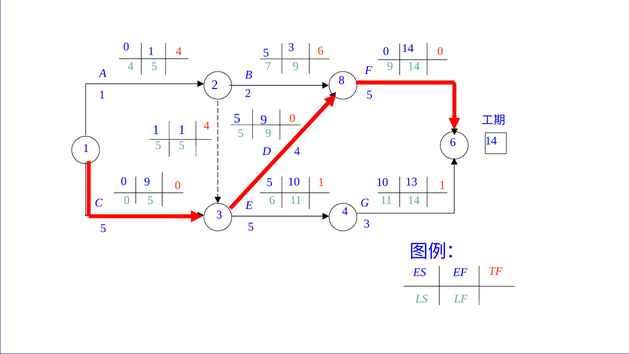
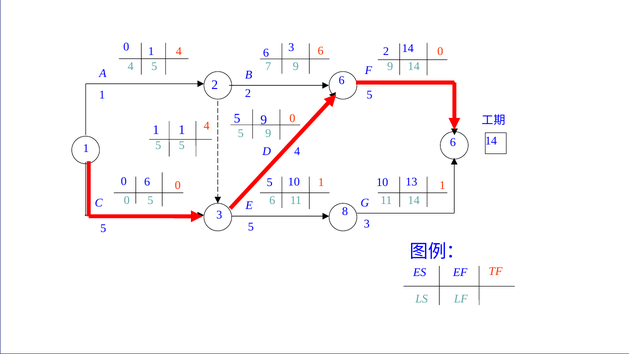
3 0: 0 -> 2 (386, 51)
1 5: 5 -> 6 (266, 53)
2 8: 8 -> 6 (342, 80)
9: 9 -> 6 (147, 182)
3 4: 4 -> 8 (345, 211)
